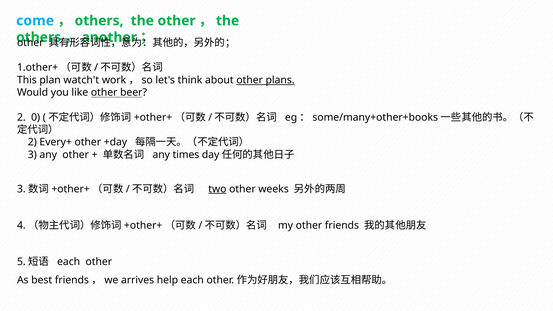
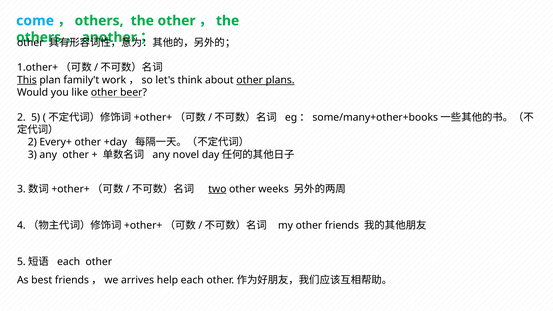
This underline: none -> present (27, 80)
watch't: watch't -> family't (81, 80)
2 0: 0 -> 5 (36, 117)
times: times -> novel (186, 155)
